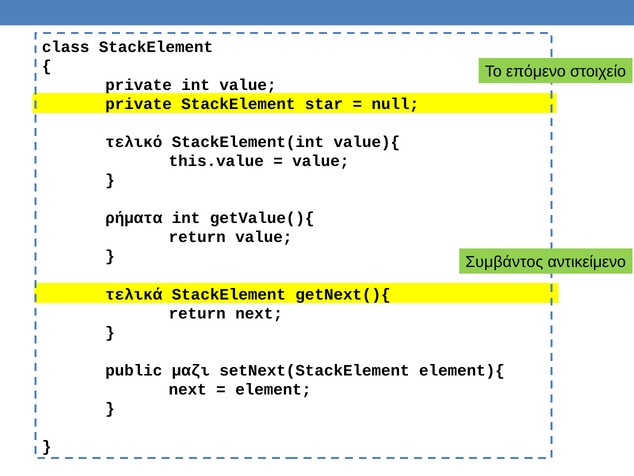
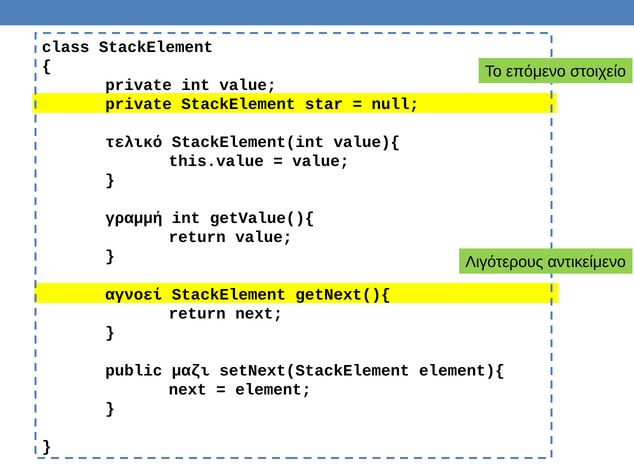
ρήματα: ρήματα -> γραμμή (134, 218)
Συμβάντος: Συμβάντος -> Λιγότερους (504, 262)
τελικά: τελικά -> αγνοεί (134, 294)
